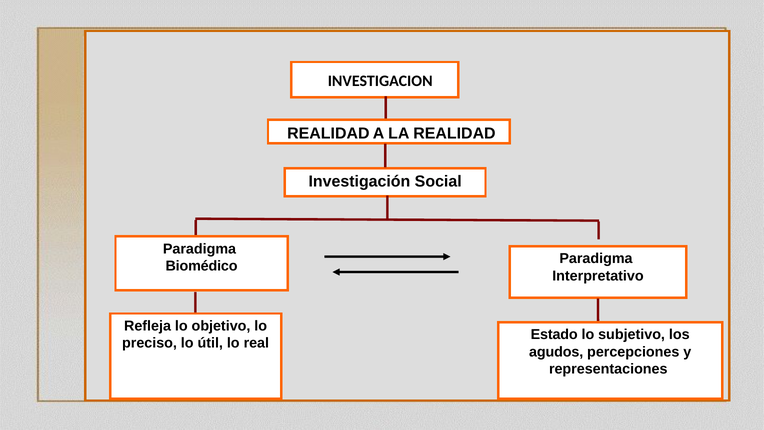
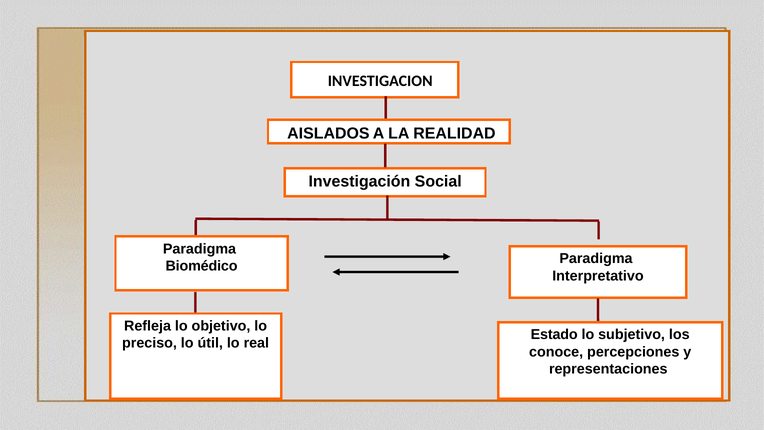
REALIDAD: REALIDAD -> AISLADOS (328, 133)
agudos: agudos -> conoce (556, 352)
